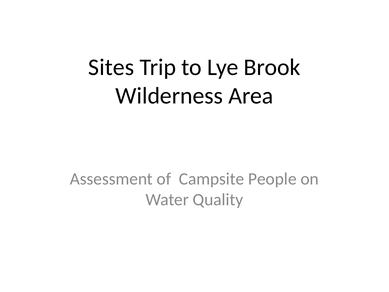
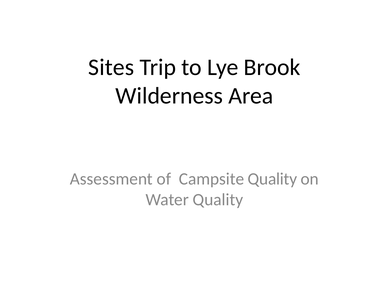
Campsite People: People -> Quality (272, 179)
